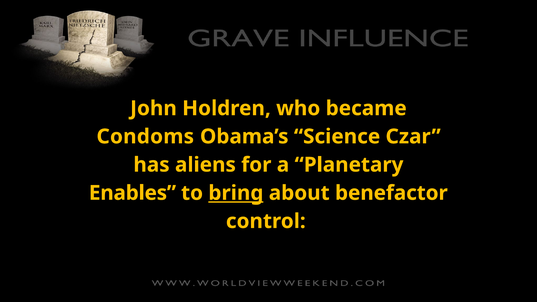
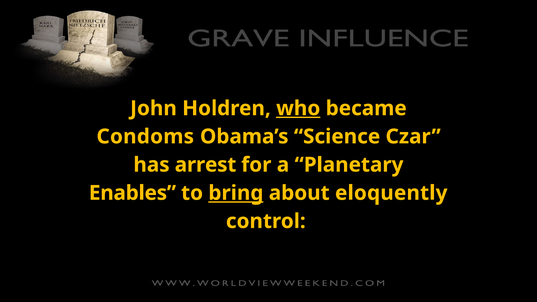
who underline: none -> present (298, 108)
aliens: aliens -> arrest (206, 165)
benefactor: benefactor -> eloquently (391, 193)
